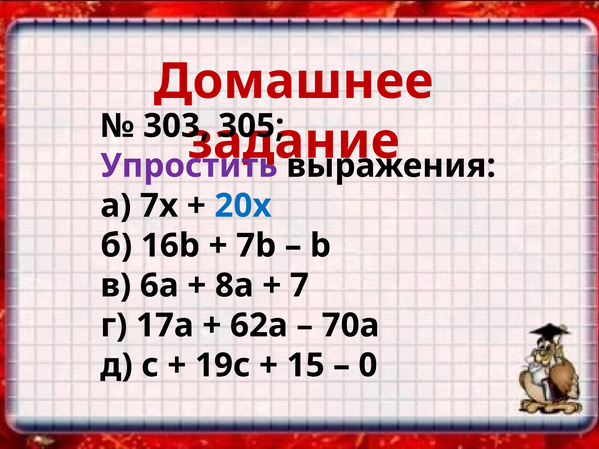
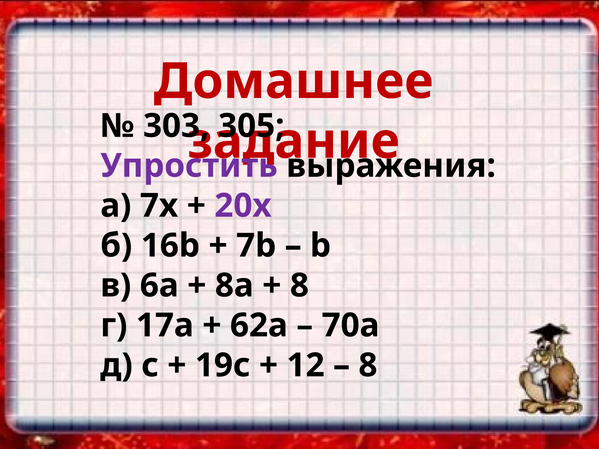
20х colour: blue -> purple (243, 206)
7: 7 -> 8 (299, 286)
15: 15 -> 12 (306, 366)
0: 0 -> 8 (368, 366)
